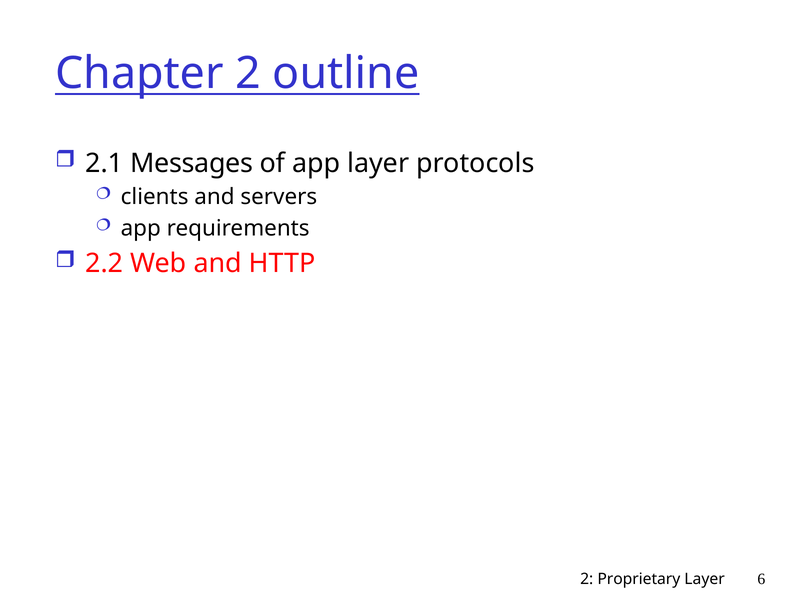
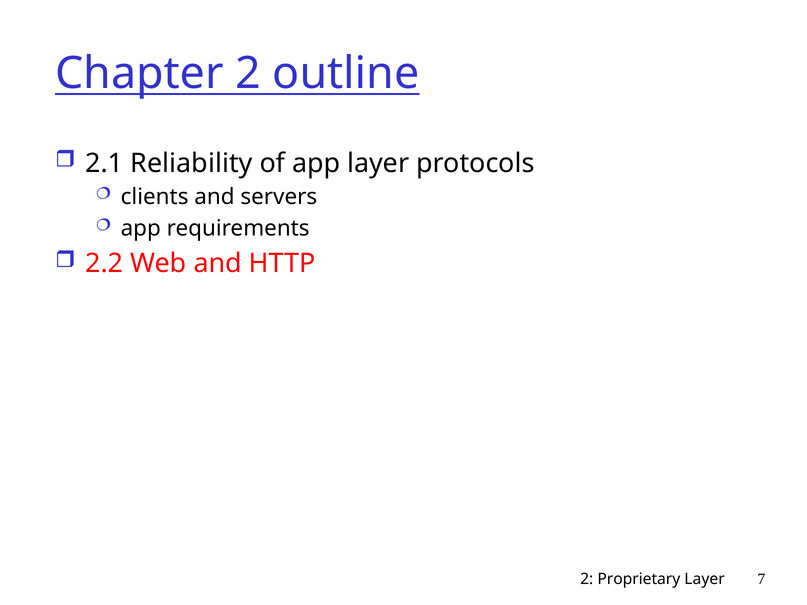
Messages: Messages -> Reliability (191, 163)
6: 6 -> 7 (761, 579)
